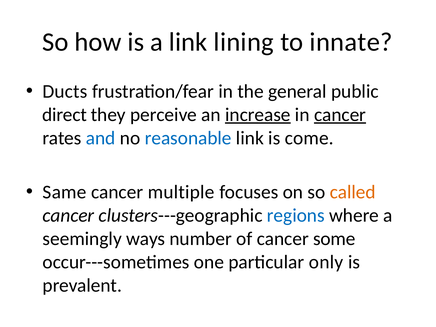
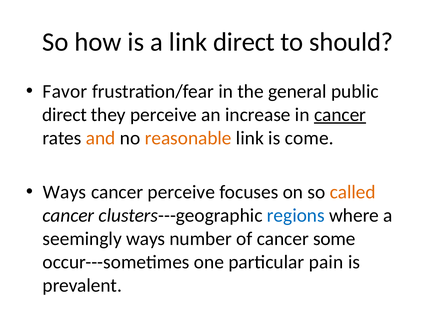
link lining: lining -> direct (244, 42)
innate: innate -> should (351, 42)
Ducts: Ducts -> Favor (65, 91)
increase underline: present -> none (258, 115)
and colour: blue -> orange (101, 138)
reasonable colour: blue -> orange (188, 138)
Same: Same -> Ways (65, 192)
cancer multiple: multiple -> perceive (181, 192)
only: only -> pain (326, 262)
